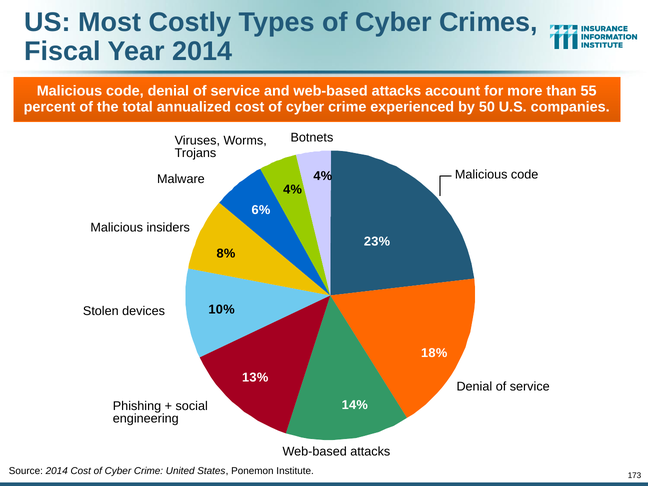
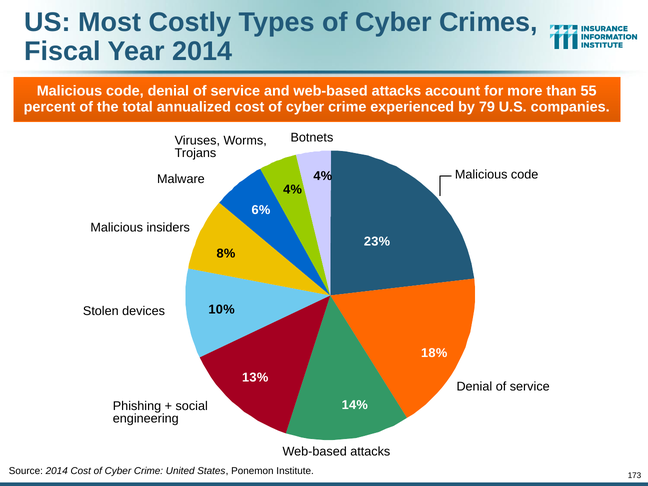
50: 50 -> 79 (487, 107)
